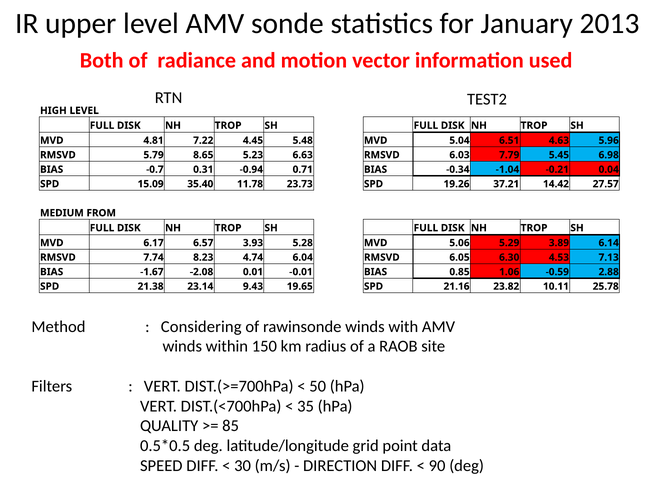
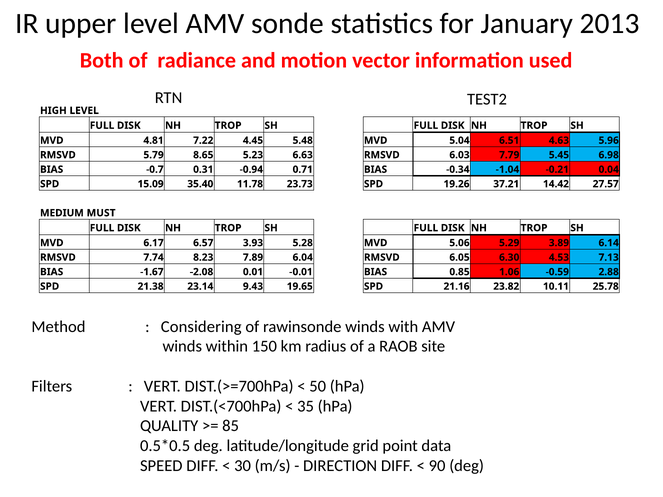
FROM: FROM -> MUST (101, 213)
4.74: 4.74 -> 7.89 (253, 257)
